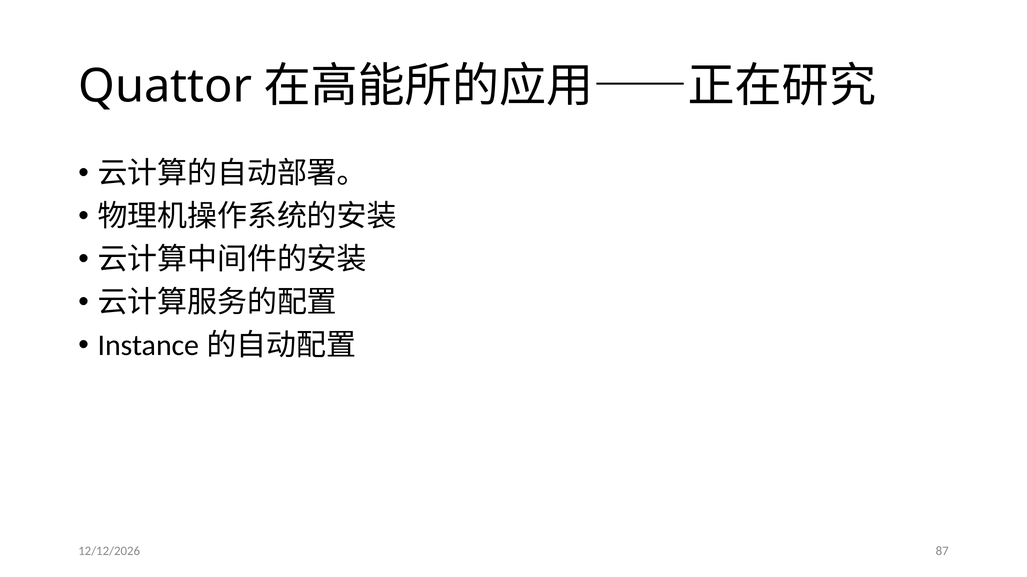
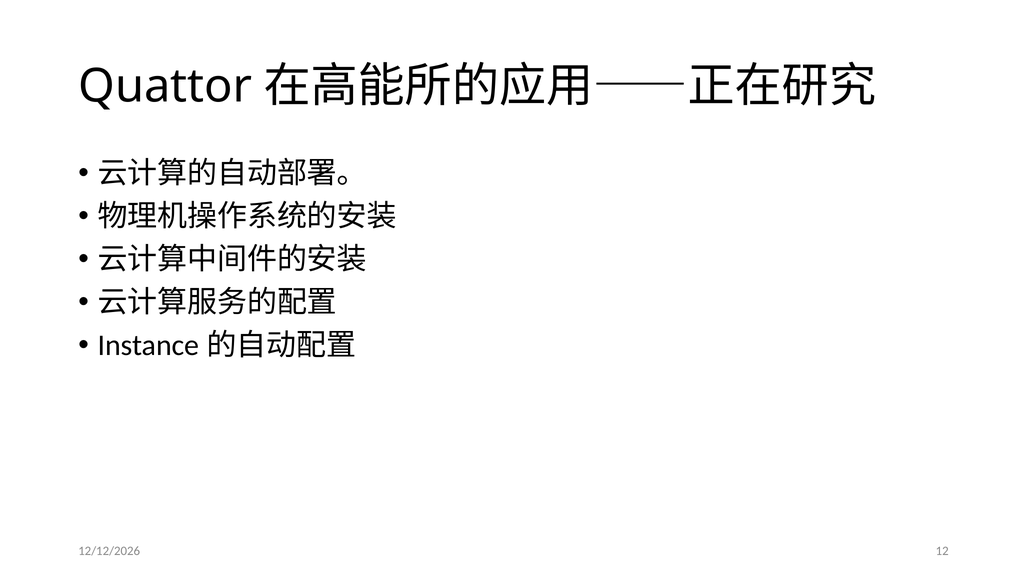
87: 87 -> 12 (942, 552)
